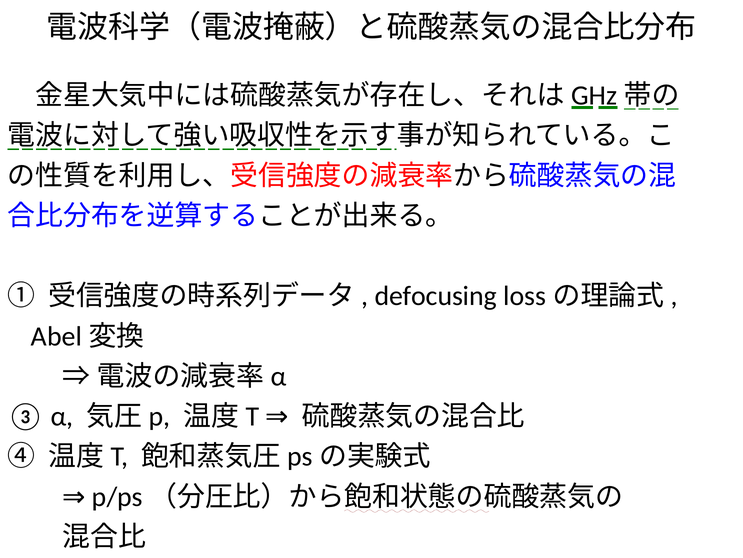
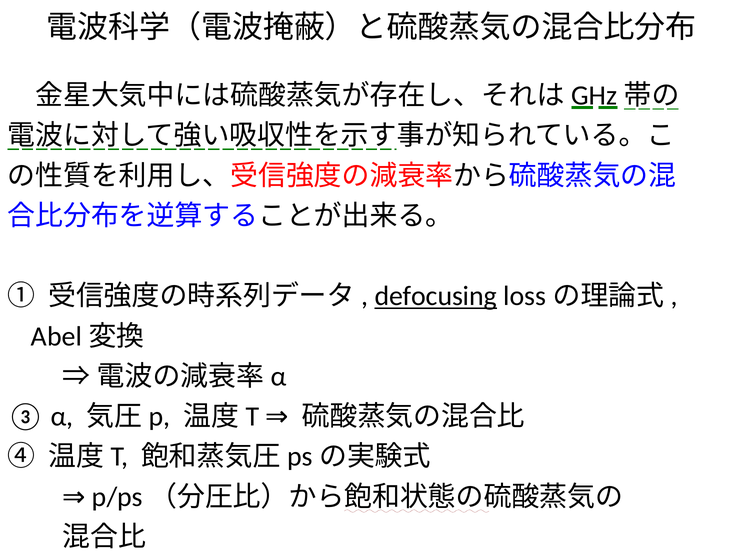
defocusing underline: none -> present (436, 296)
